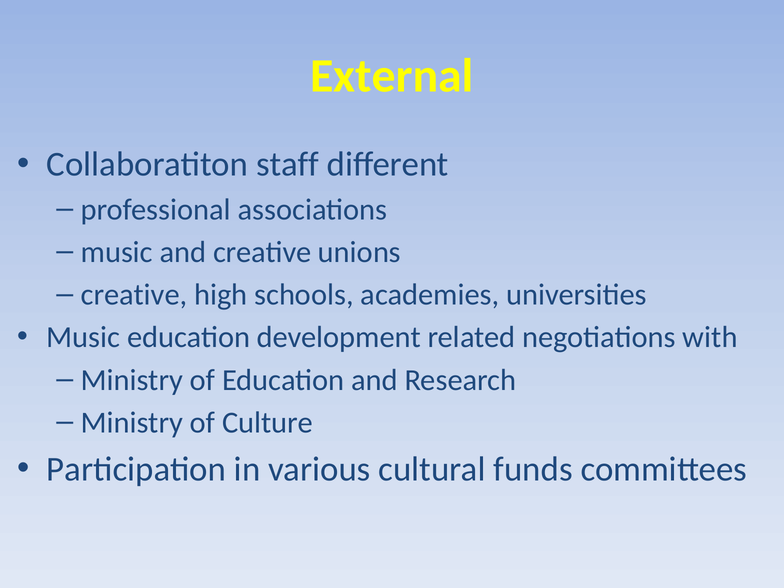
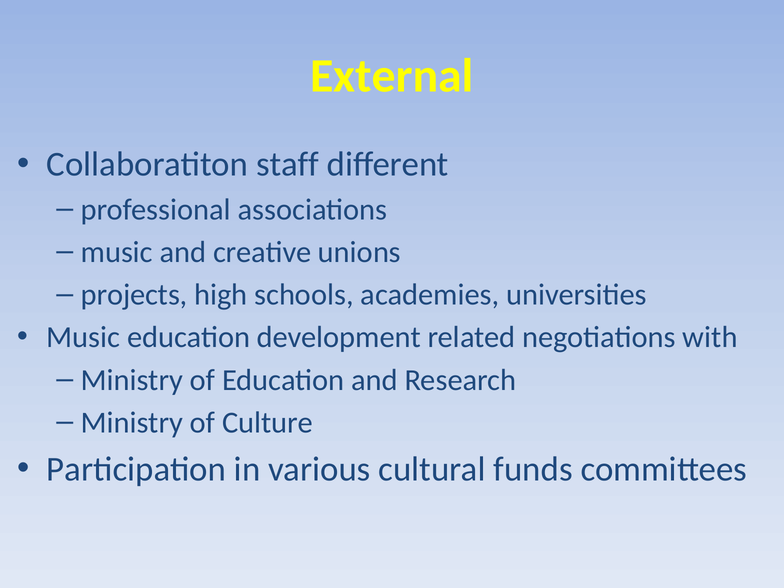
creative: creative -> projects (134, 295)
